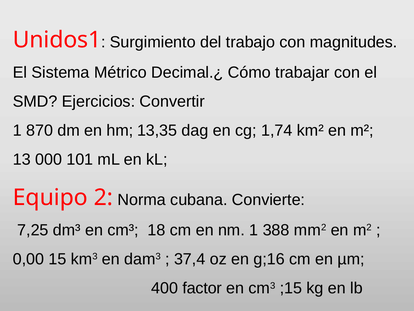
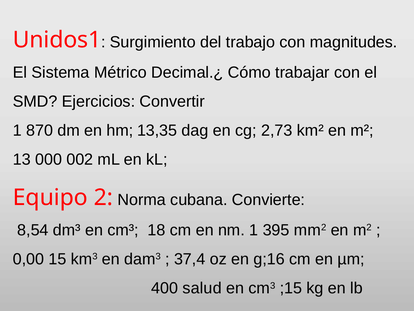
1,74: 1,74 -> 2,73 (277, 130)
101: 101 -> 002 (80, 159)
7,25: 7,25 -> 8,54 (33, 230)
388: 388 -> 395 (276, 230)
factor: factor -> salud (202, 288)
